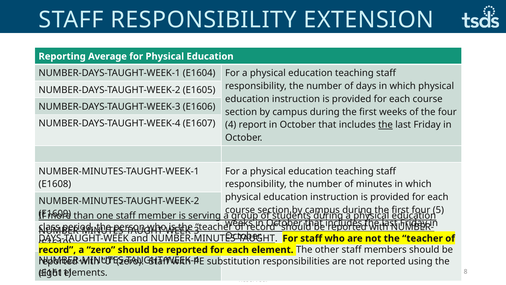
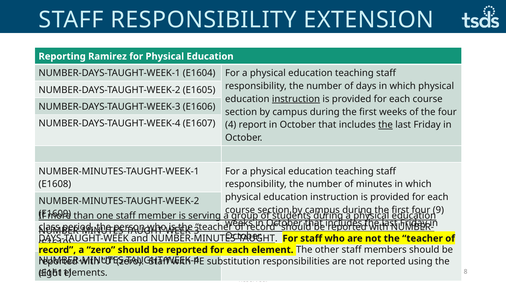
Average: Average -> Ramirez (107, 56)
instruction underline: none -> present (296, 99)
5: 5 -> 9 (438, 210)
